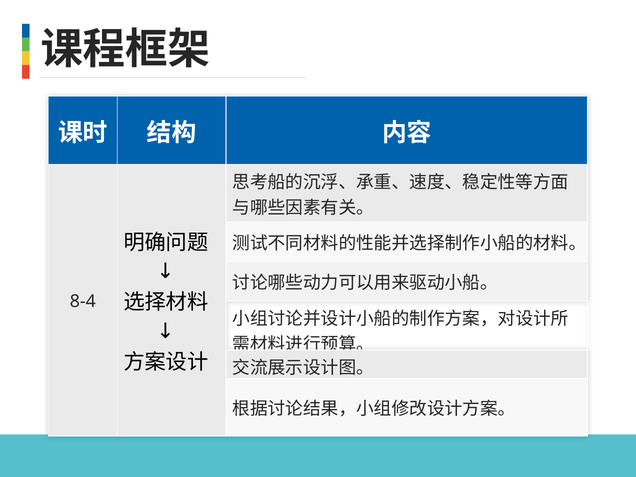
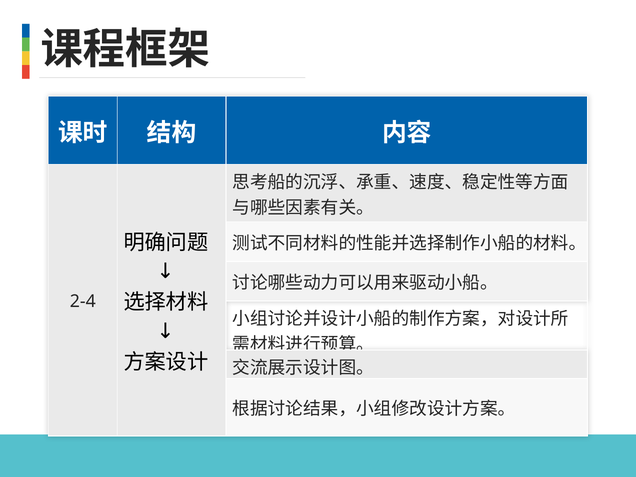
8-4: 8-4 -> 2-4 (83, 301)
